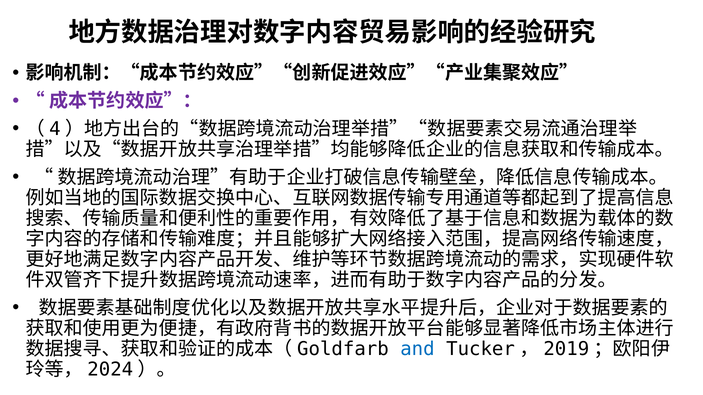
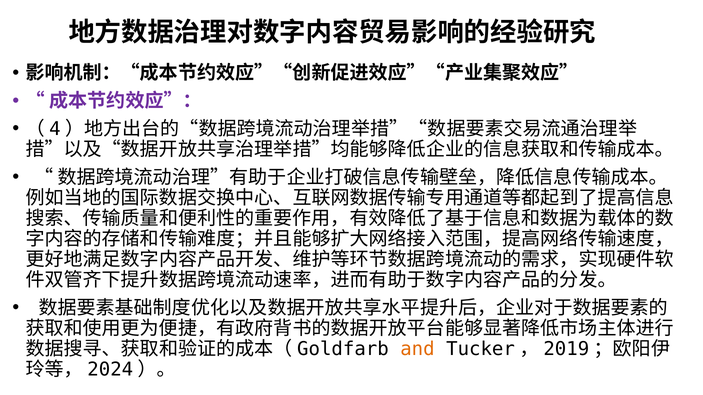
and colour: blue -> orange (417, 349)
